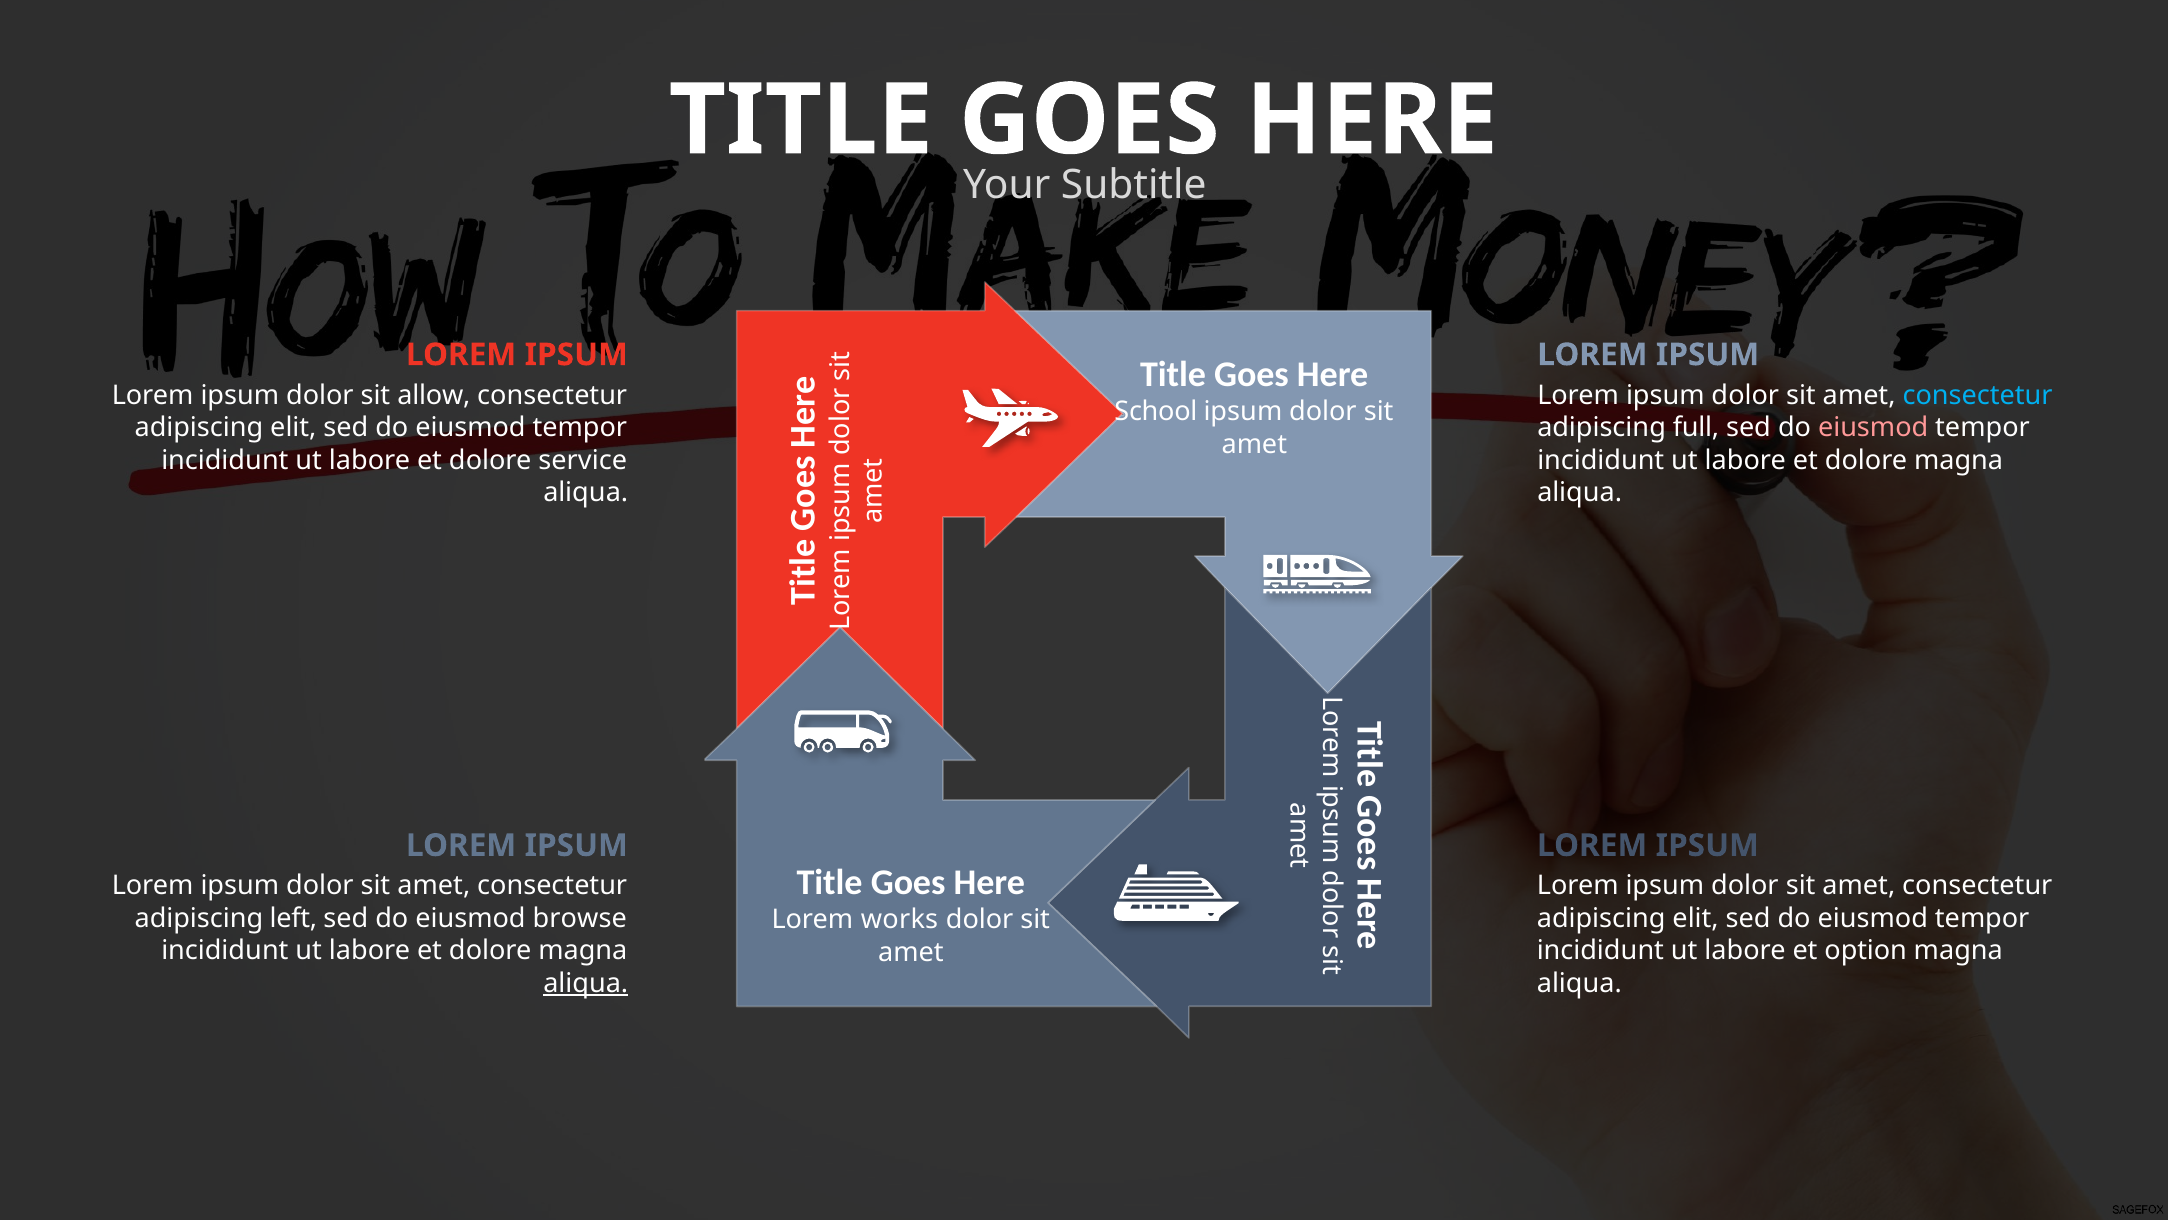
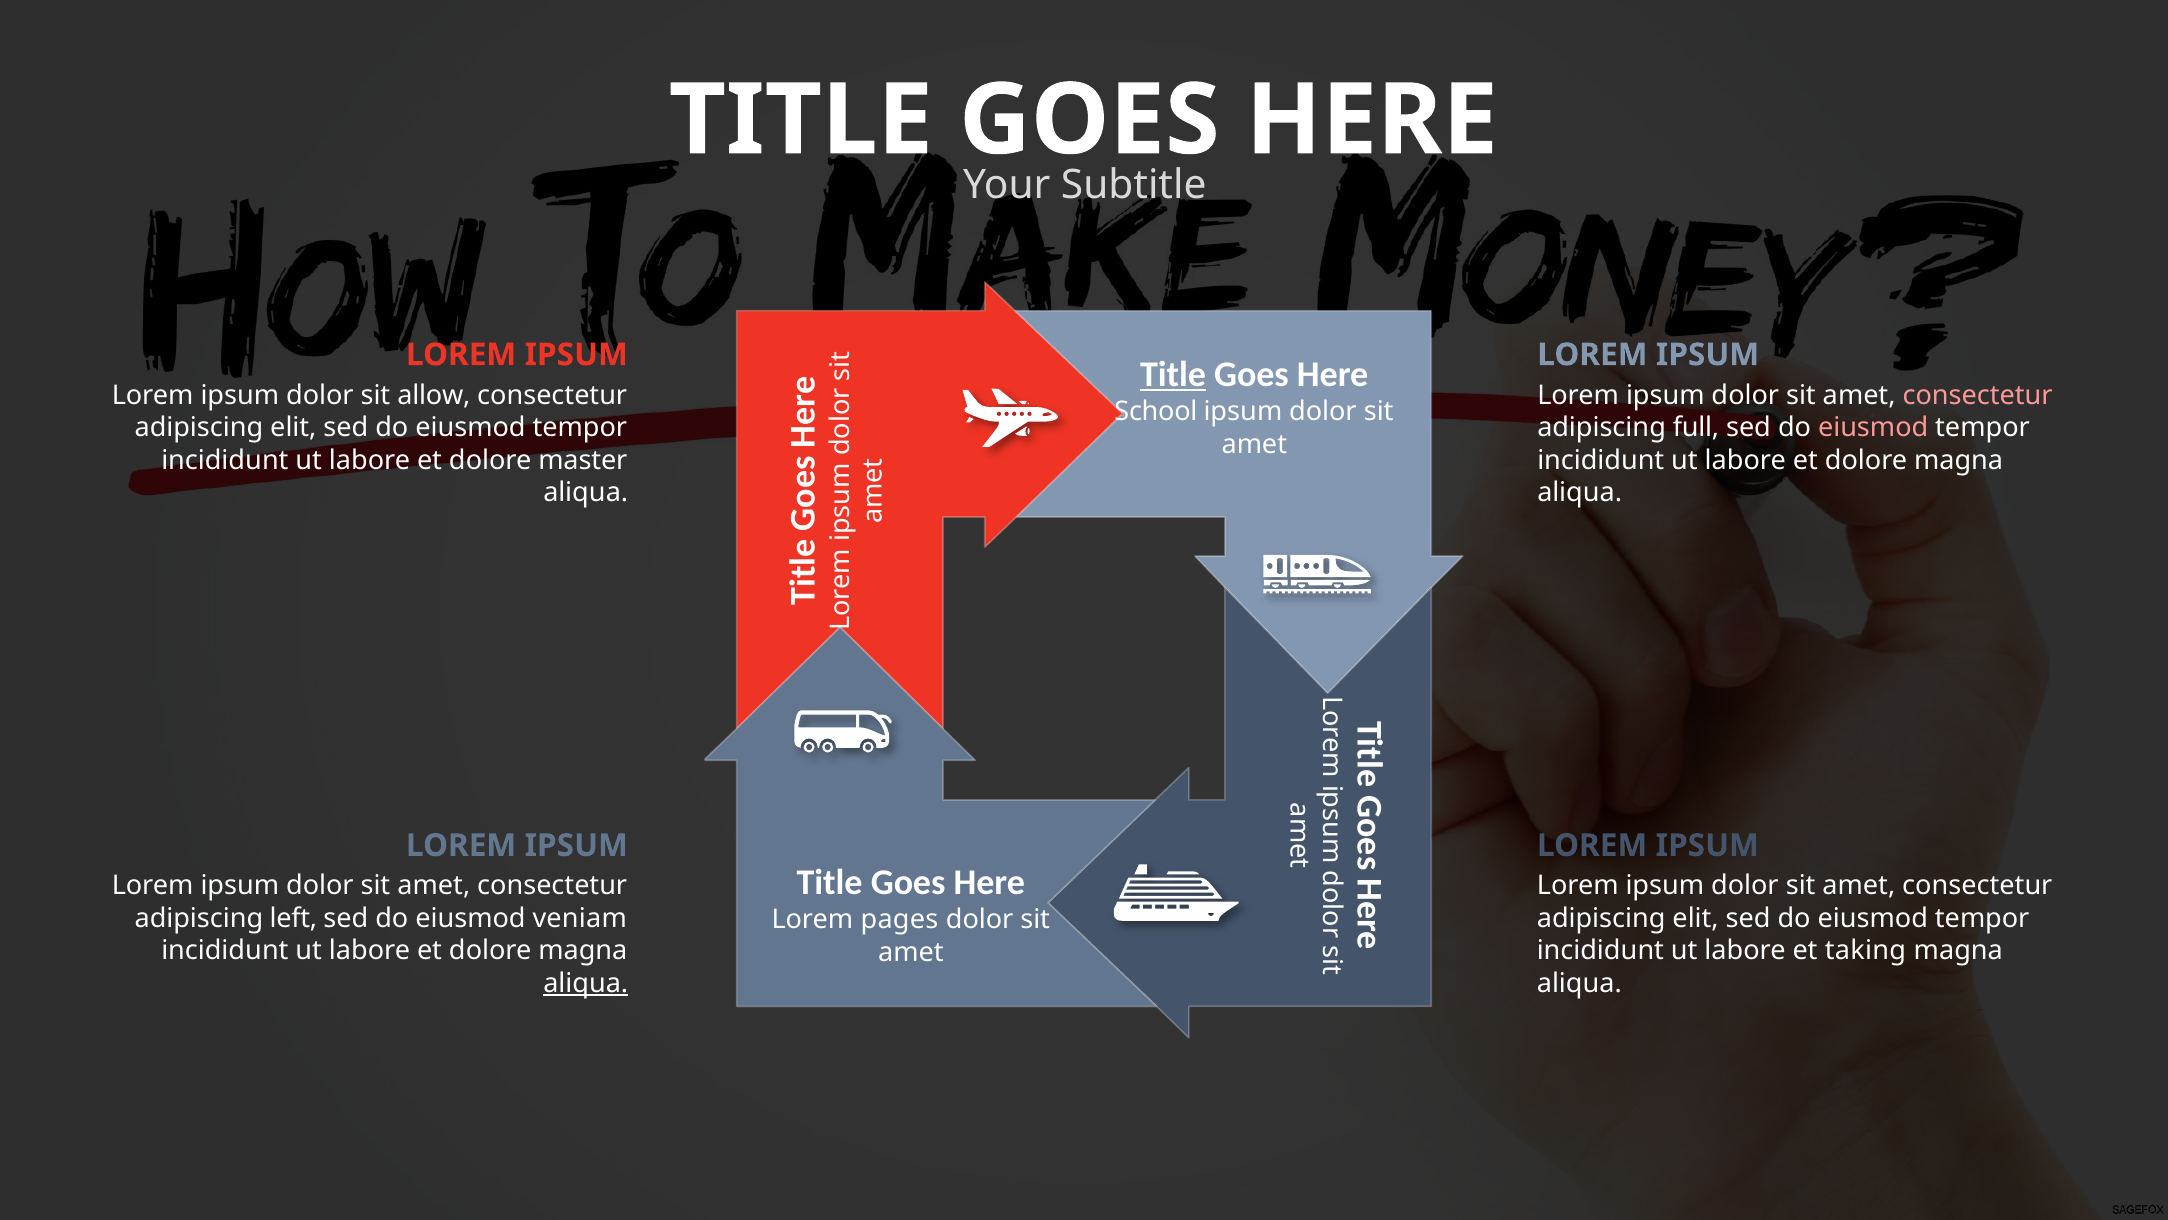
Title underline: none -> present (1173, 374)
consectetur colour: light blue -> pink (1978, 395)
service: service -> master (583, 460)
browse: browse -> veniam (580, 918)
works: works -> pages (900, 920)
option: option -> taking (1866, 951)
